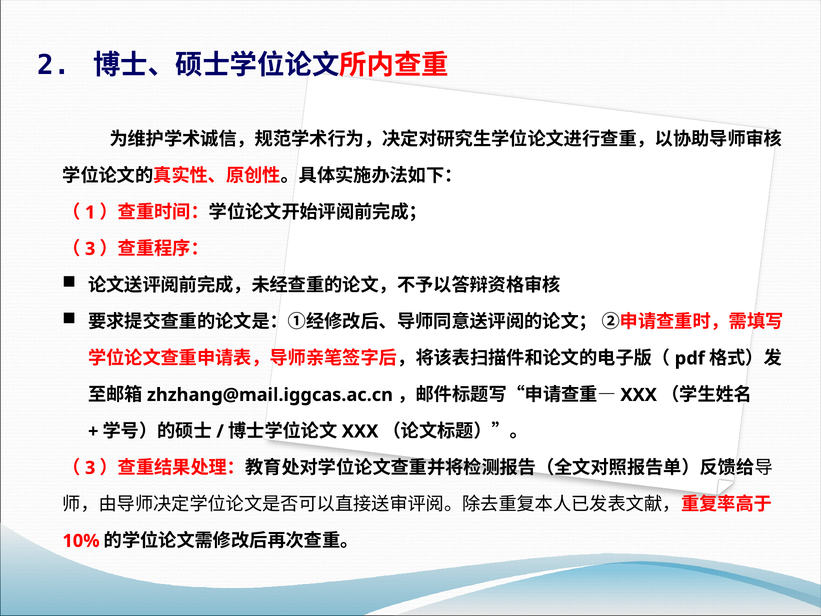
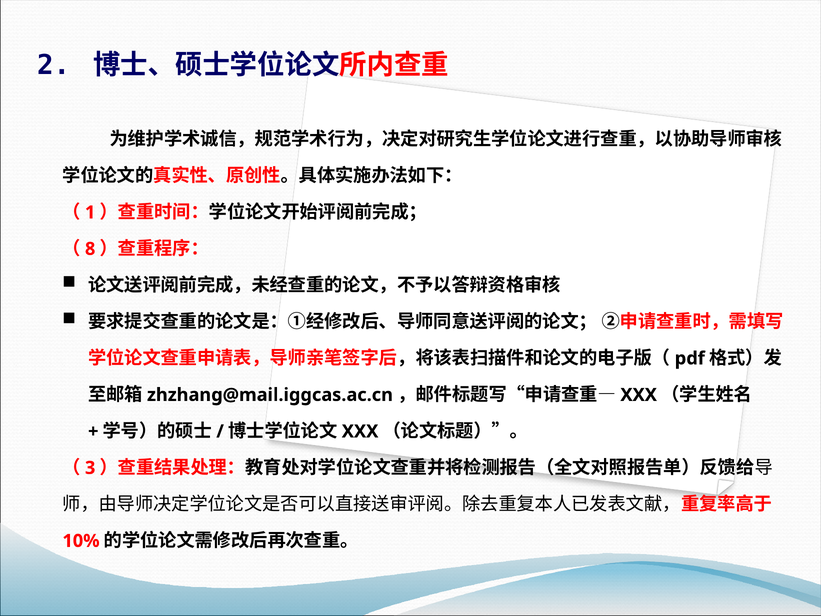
3: 3 -> 8 (90, 249)
